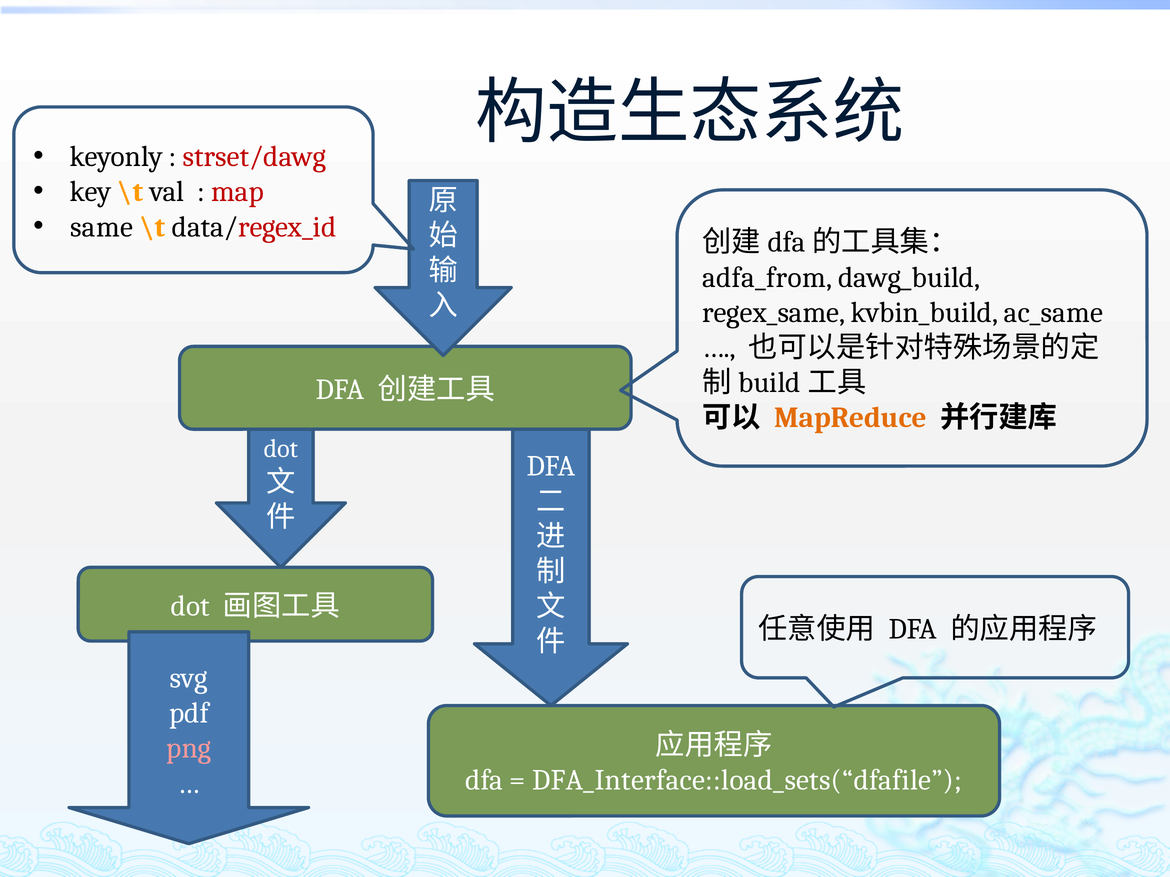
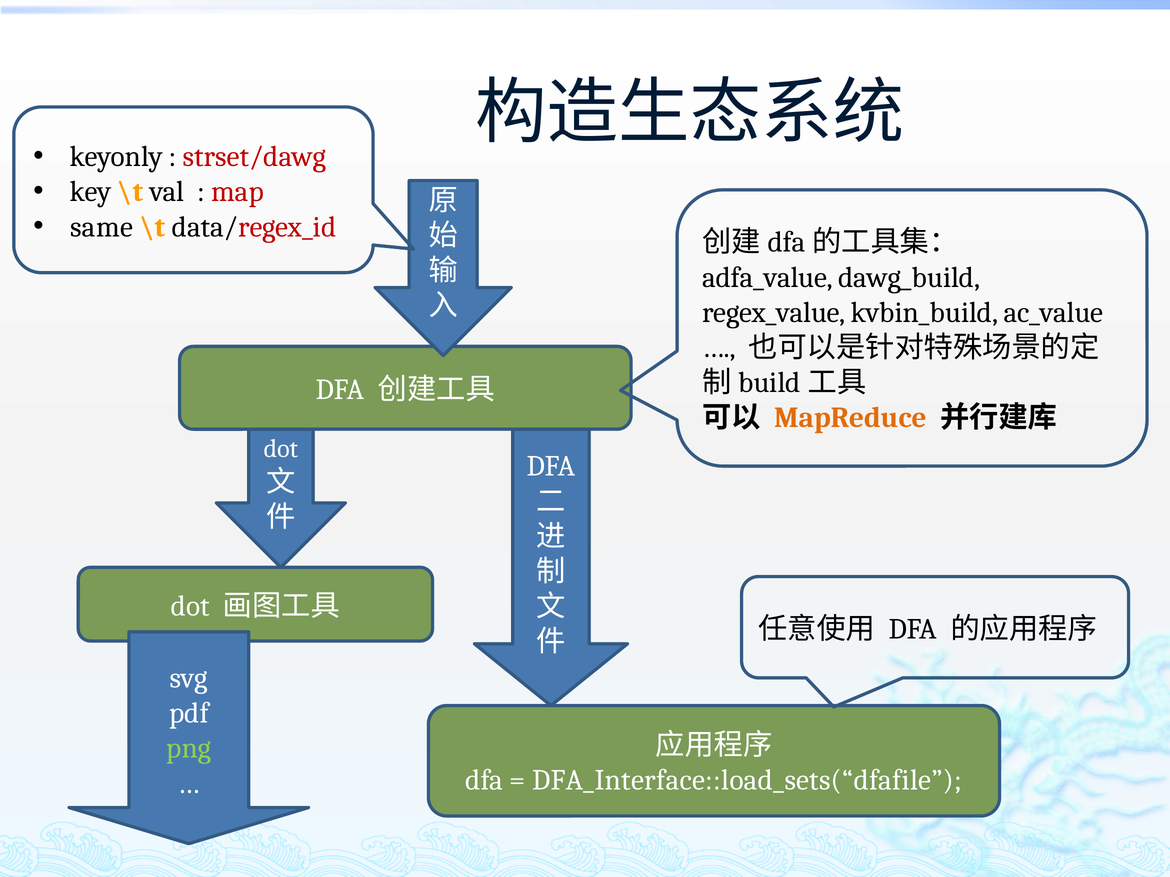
adfa_from: adfa_from -> adfa_value (767, 278)
regex_same: regex_same -> regex_value (774, 313)
ac_same: ac_same -> ac_value (1054, 313)
png colour: pink -> light green (189, 749)
